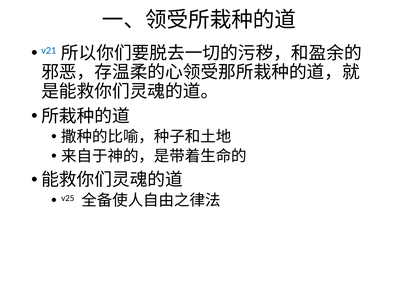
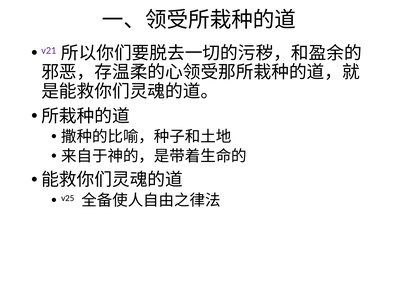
v21 colour: blue -> purple (49, 50)
